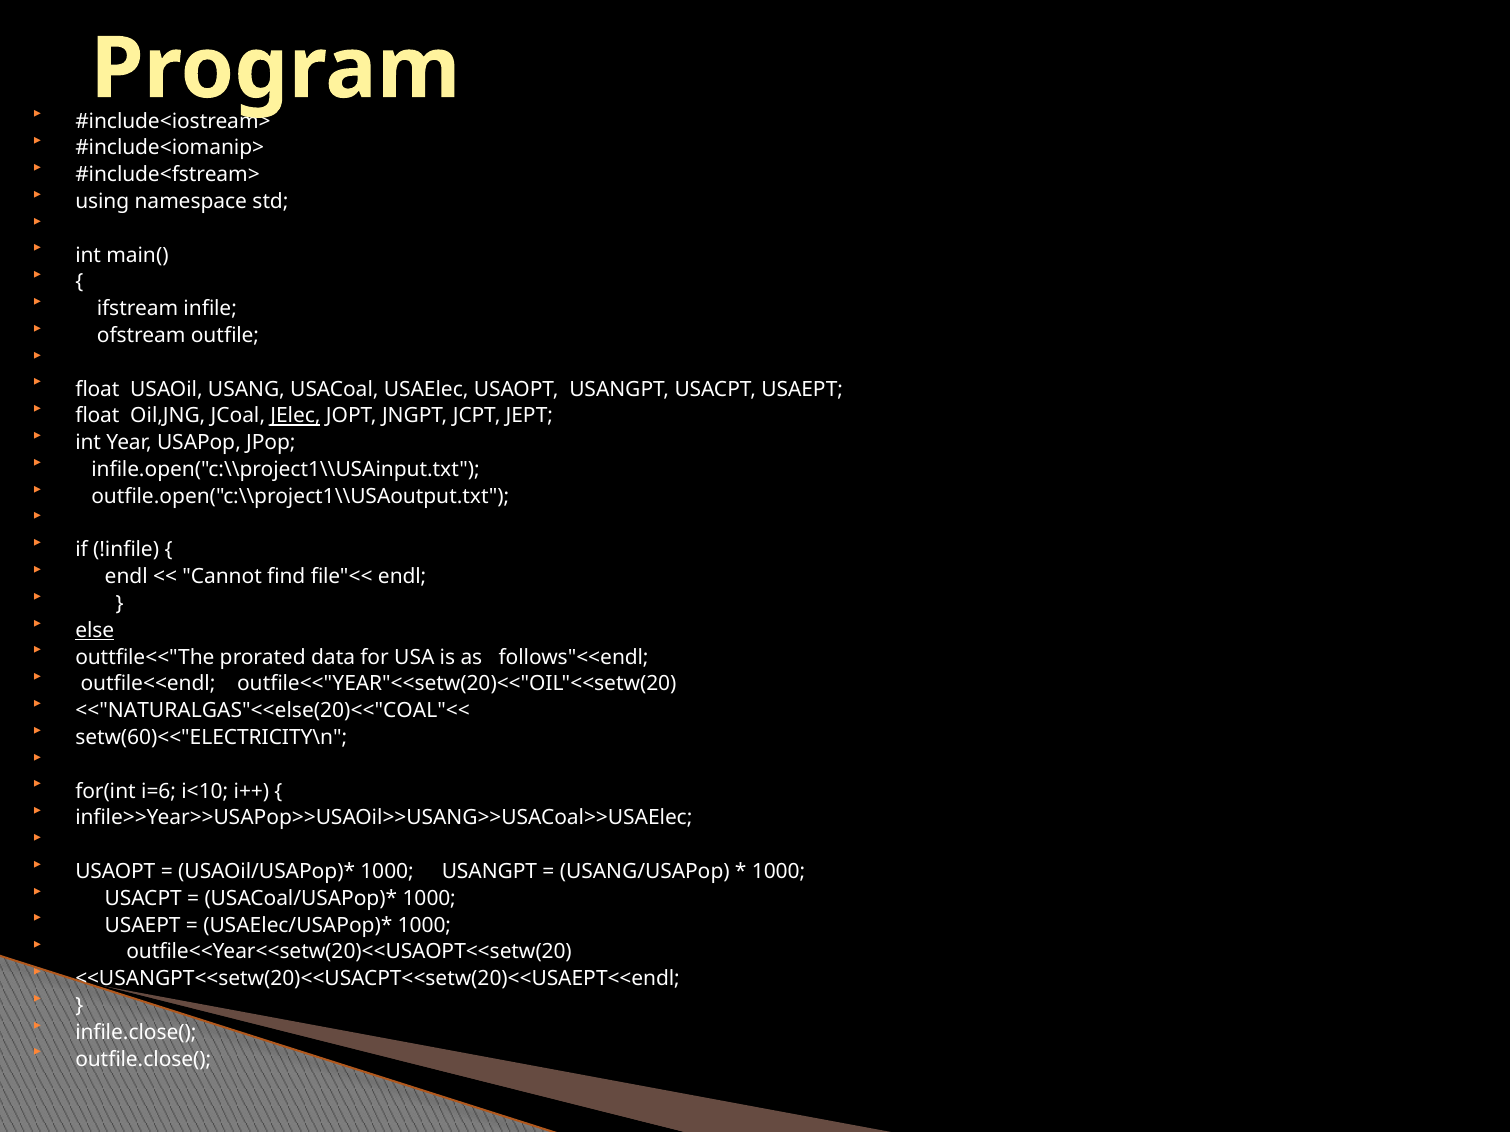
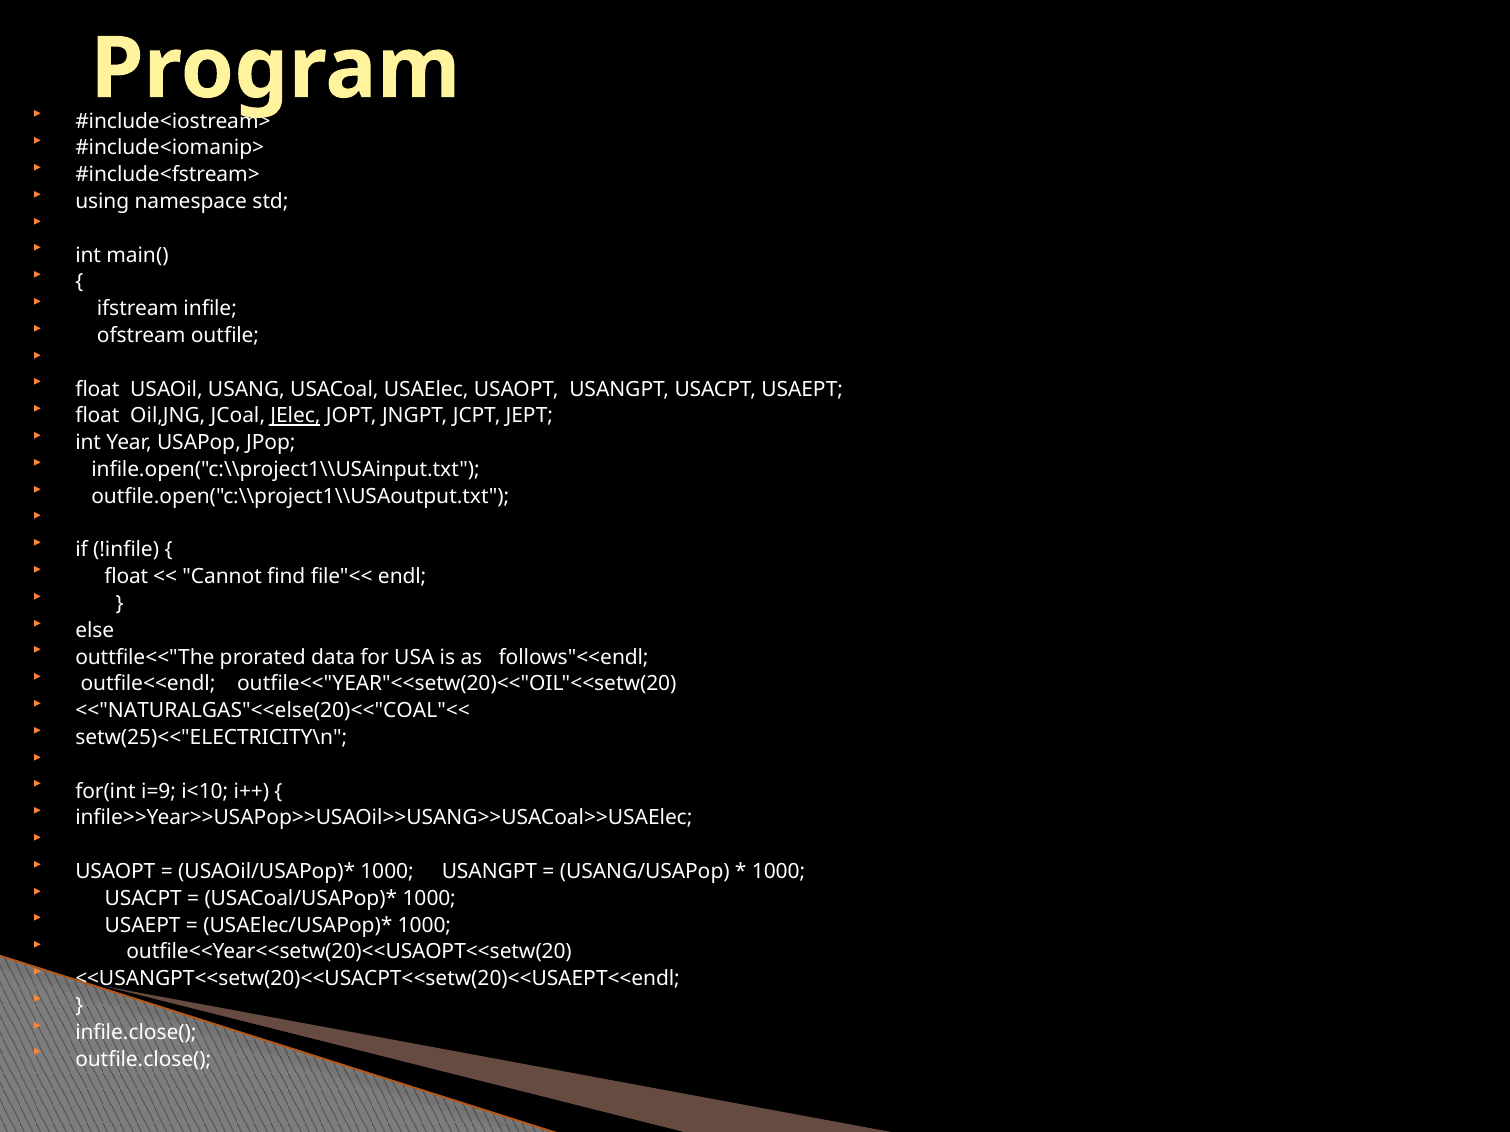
endl: endl -> float (126, 577)
else underline: present -> none (95, 631)
setw(60)<<"ELECTRICITY\n: setw(60)<<"ELECTRICITY\n -> setw(25)<<"ELECTRICITY\n (211, 738)
i=6: i=6 -> i=9 (159, 792)
